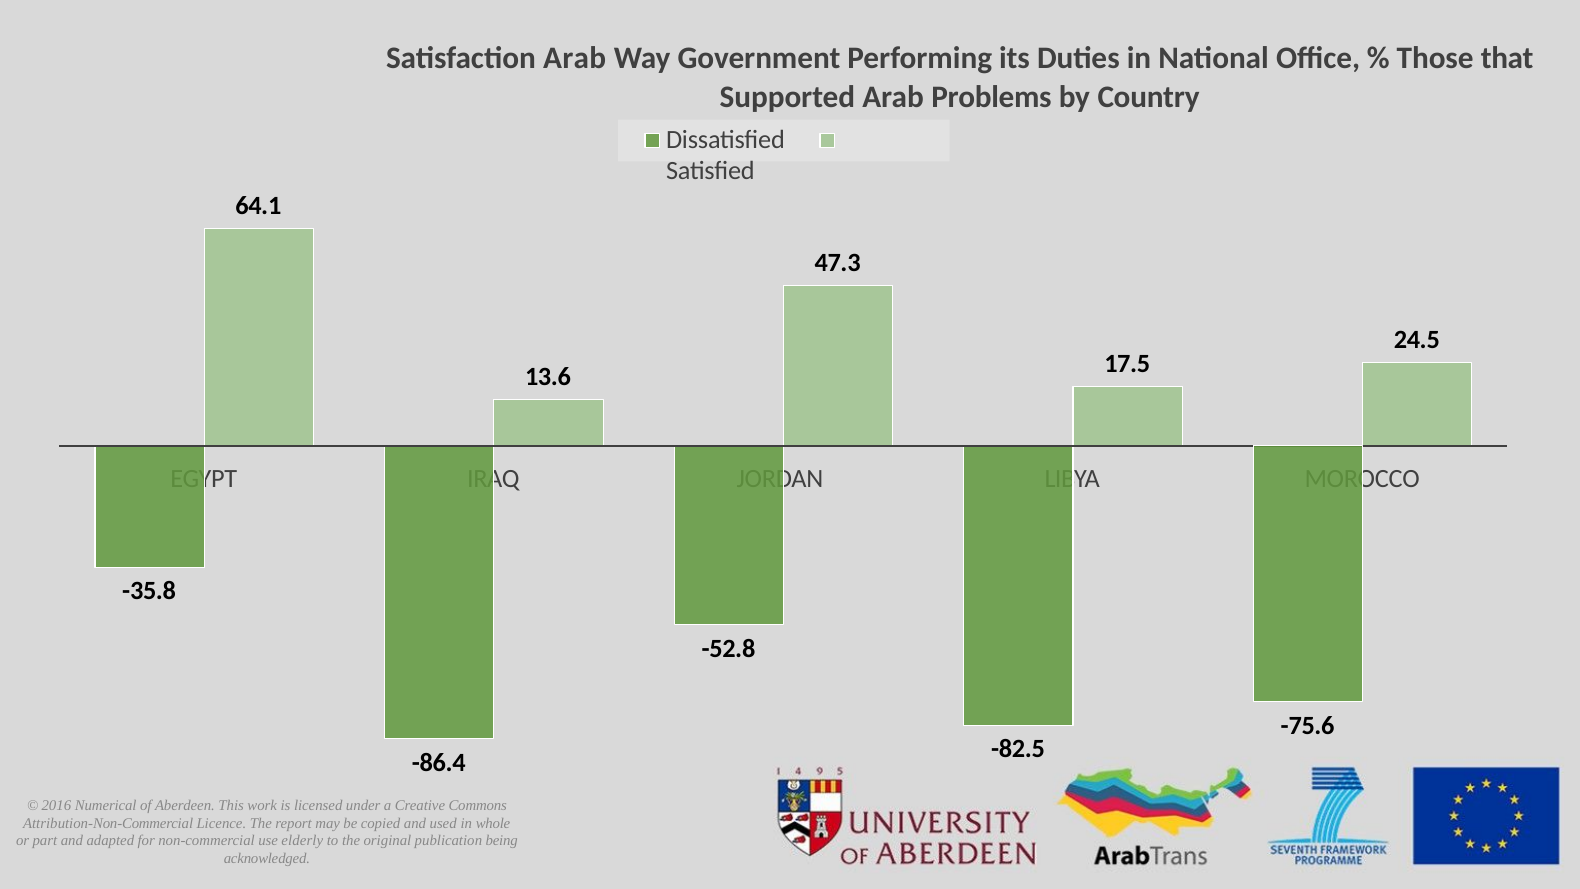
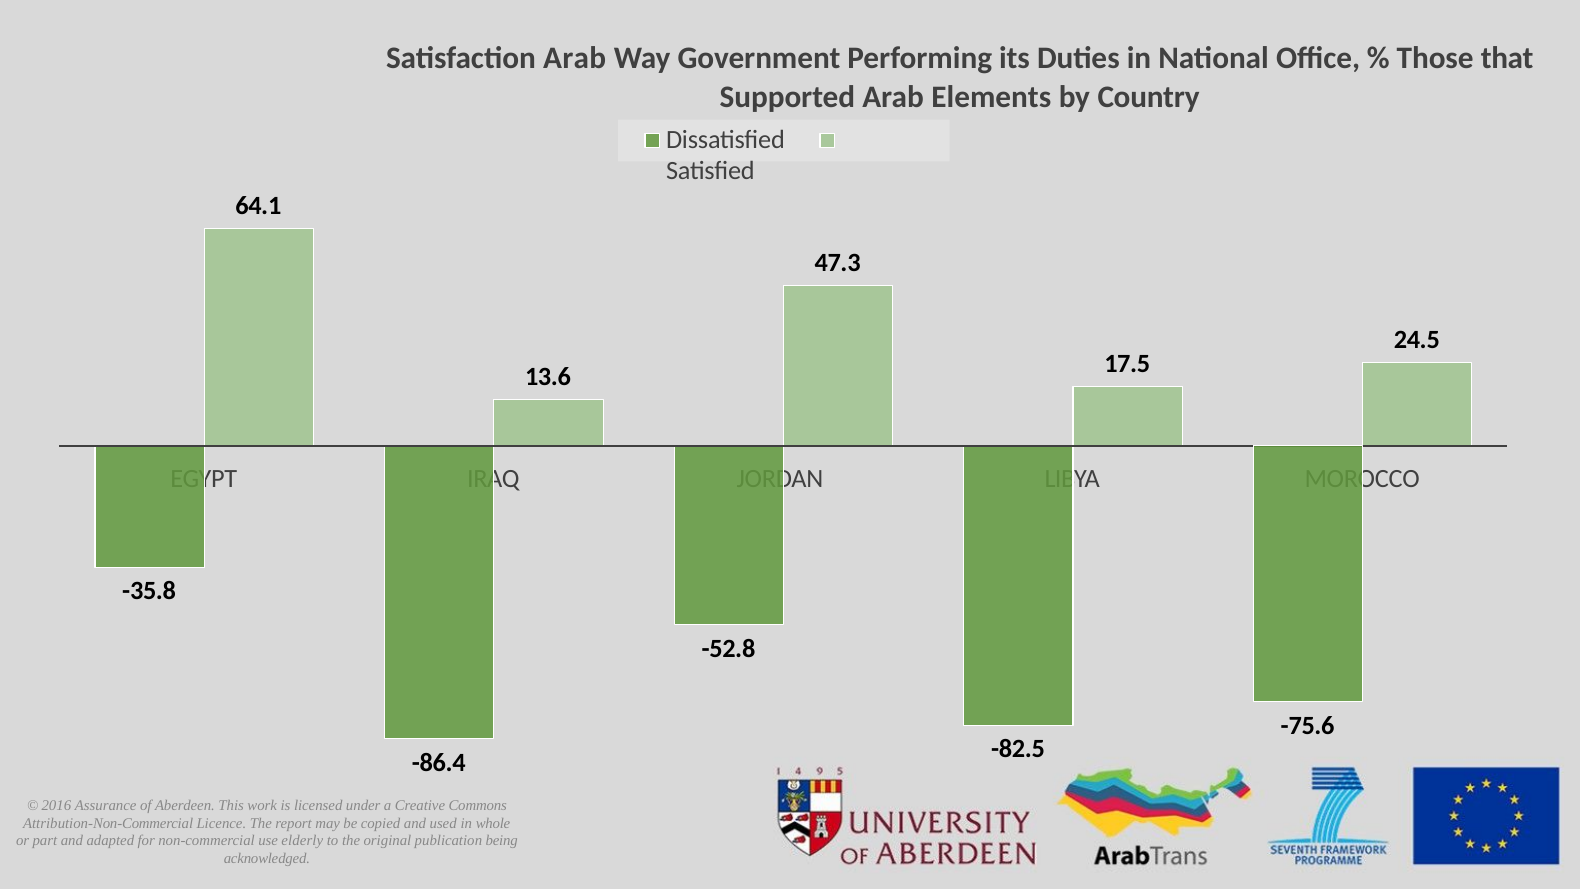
Problems: Problems -> Elements (991, 97)
Numerical: Numerical -> Assurance (106, 805)
